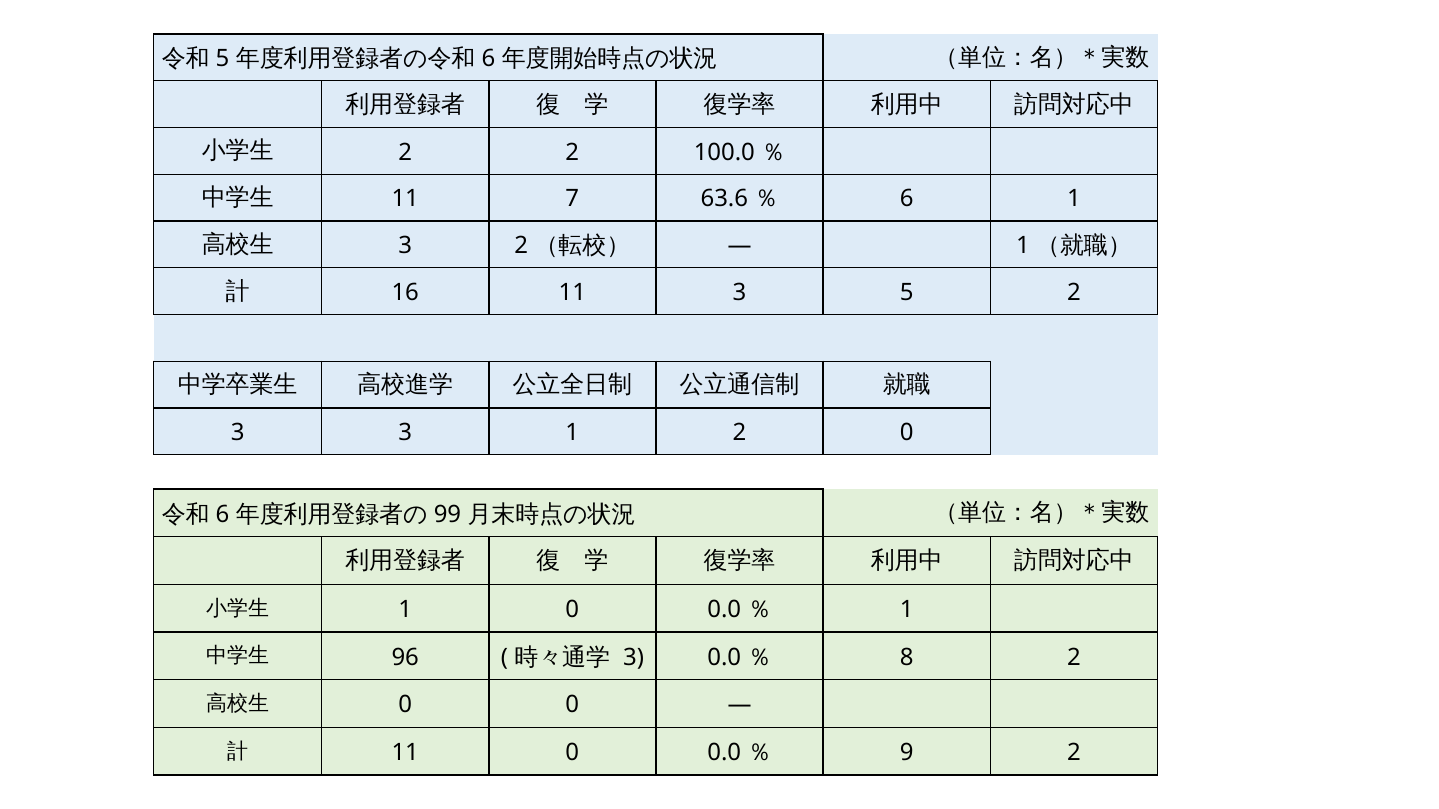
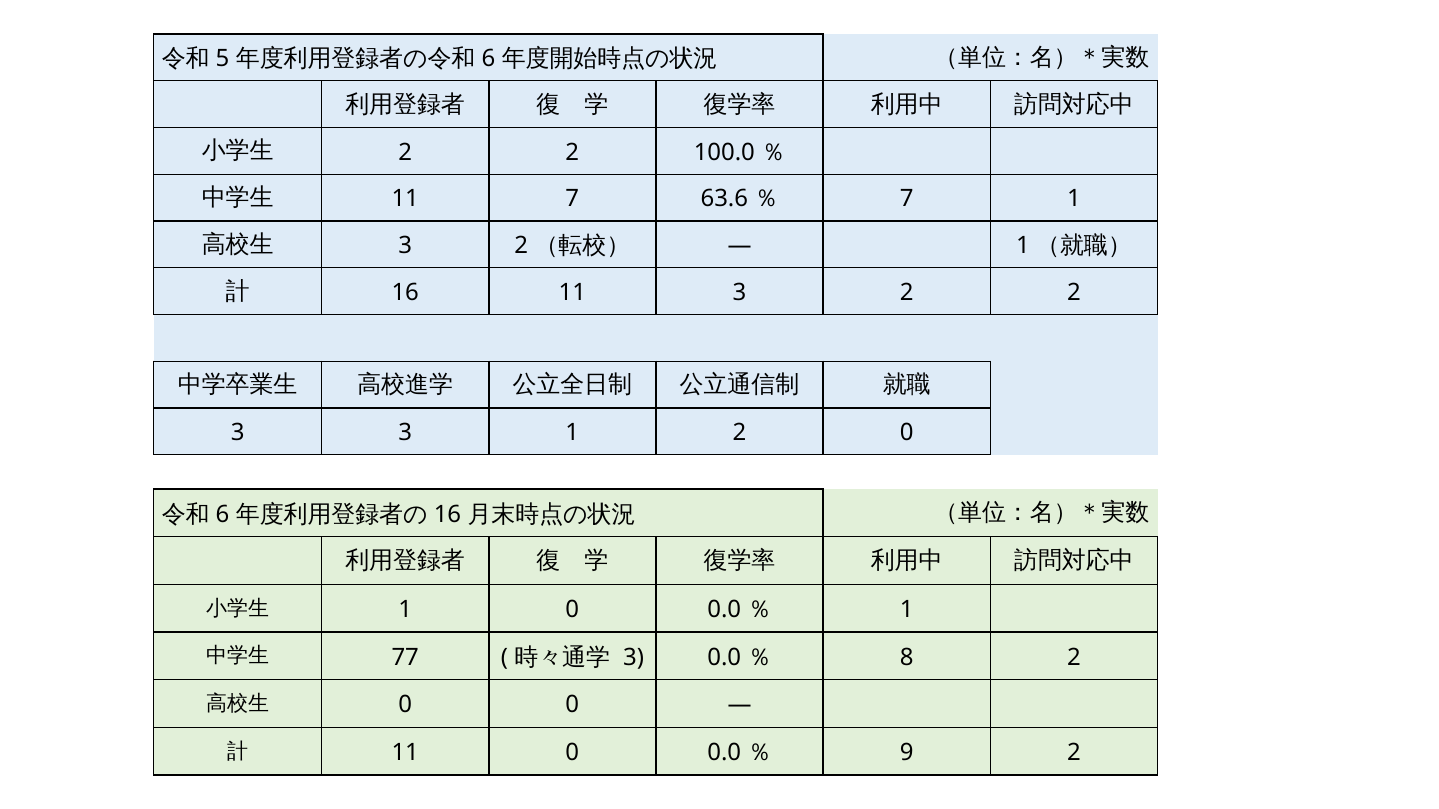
6: 6 -> 7 (907, 199)
11 3 5: 5 -> 2 (907, 293)
99: 99 -> 16 (447, 515)
96: 96 -> 77 (405, 658)
